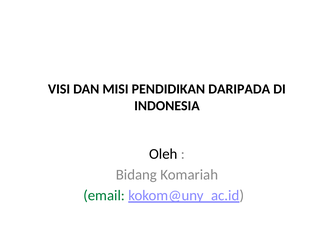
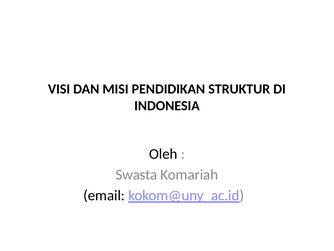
DARIPADA: DARIPADA -> STRUKTUR (239, 89)
Bidang: Bidang -> Swasta (136, 174)
email colour: green -> black (104, 195)
